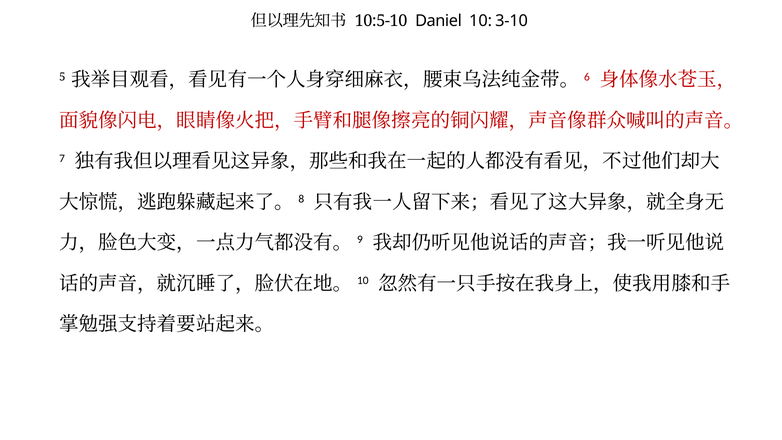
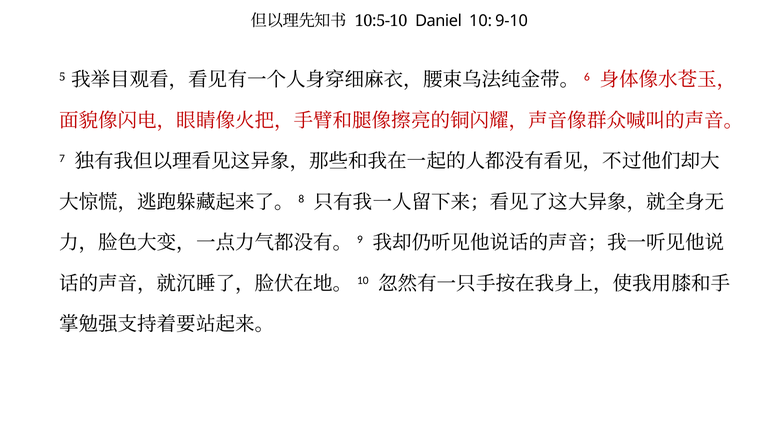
3-10: 3-10 -> 9-10 (512, 21)
